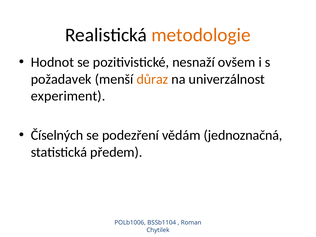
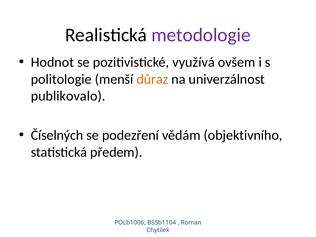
metodologie colour: orange -> purple (201, 35)
nesnaží: nesnaží -> využívá (194, 62)
požadavek: požadavek -> politologie (61, 79)
experiment: experiment -> publikovalo (68, 96)
jednoznačná: jednoznačná -> objektivního (243, 135)
